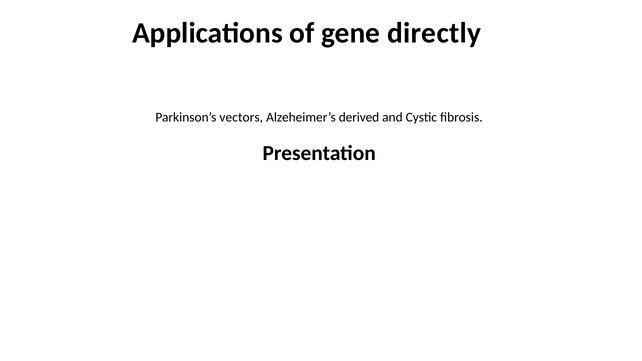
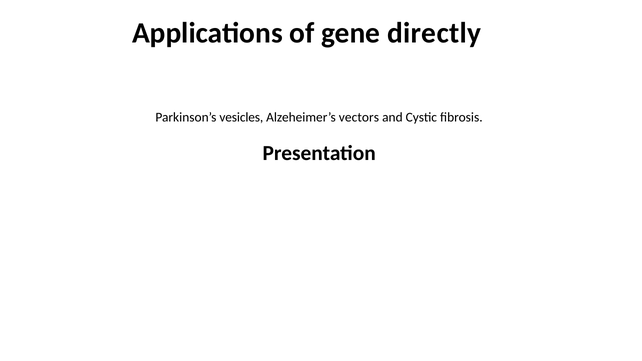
vectors: vectors -> vesicles (241, 117)
derived: derived -> vectors (359, 117)
